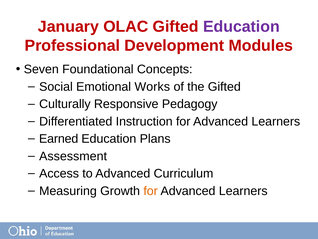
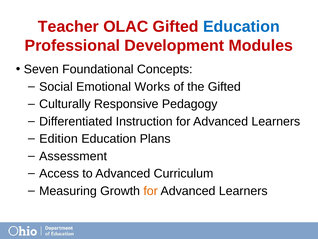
January: January -> Teacher (68, 27)
Education colour: purple -> blue (241, 27)
Earned: Earned -> Edition (59, 139)
